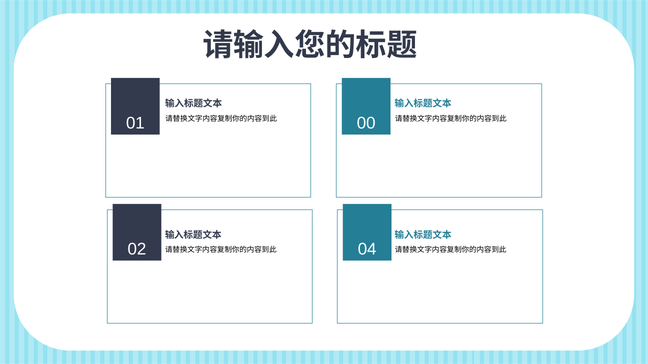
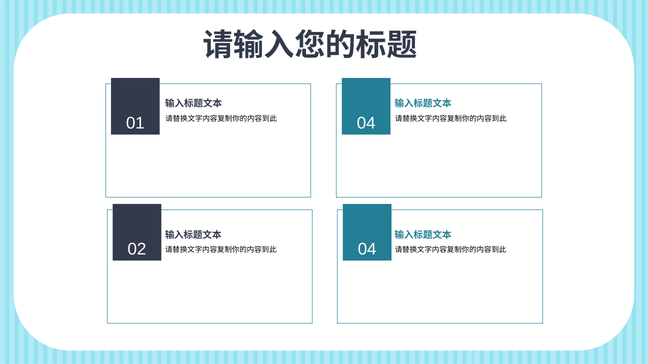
00: 00 -> 04 (366, 123)
